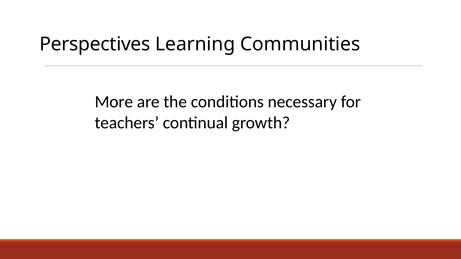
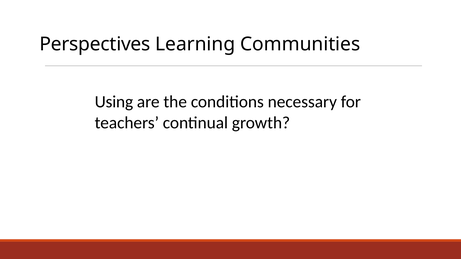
More: More -> Using (114, 102)
